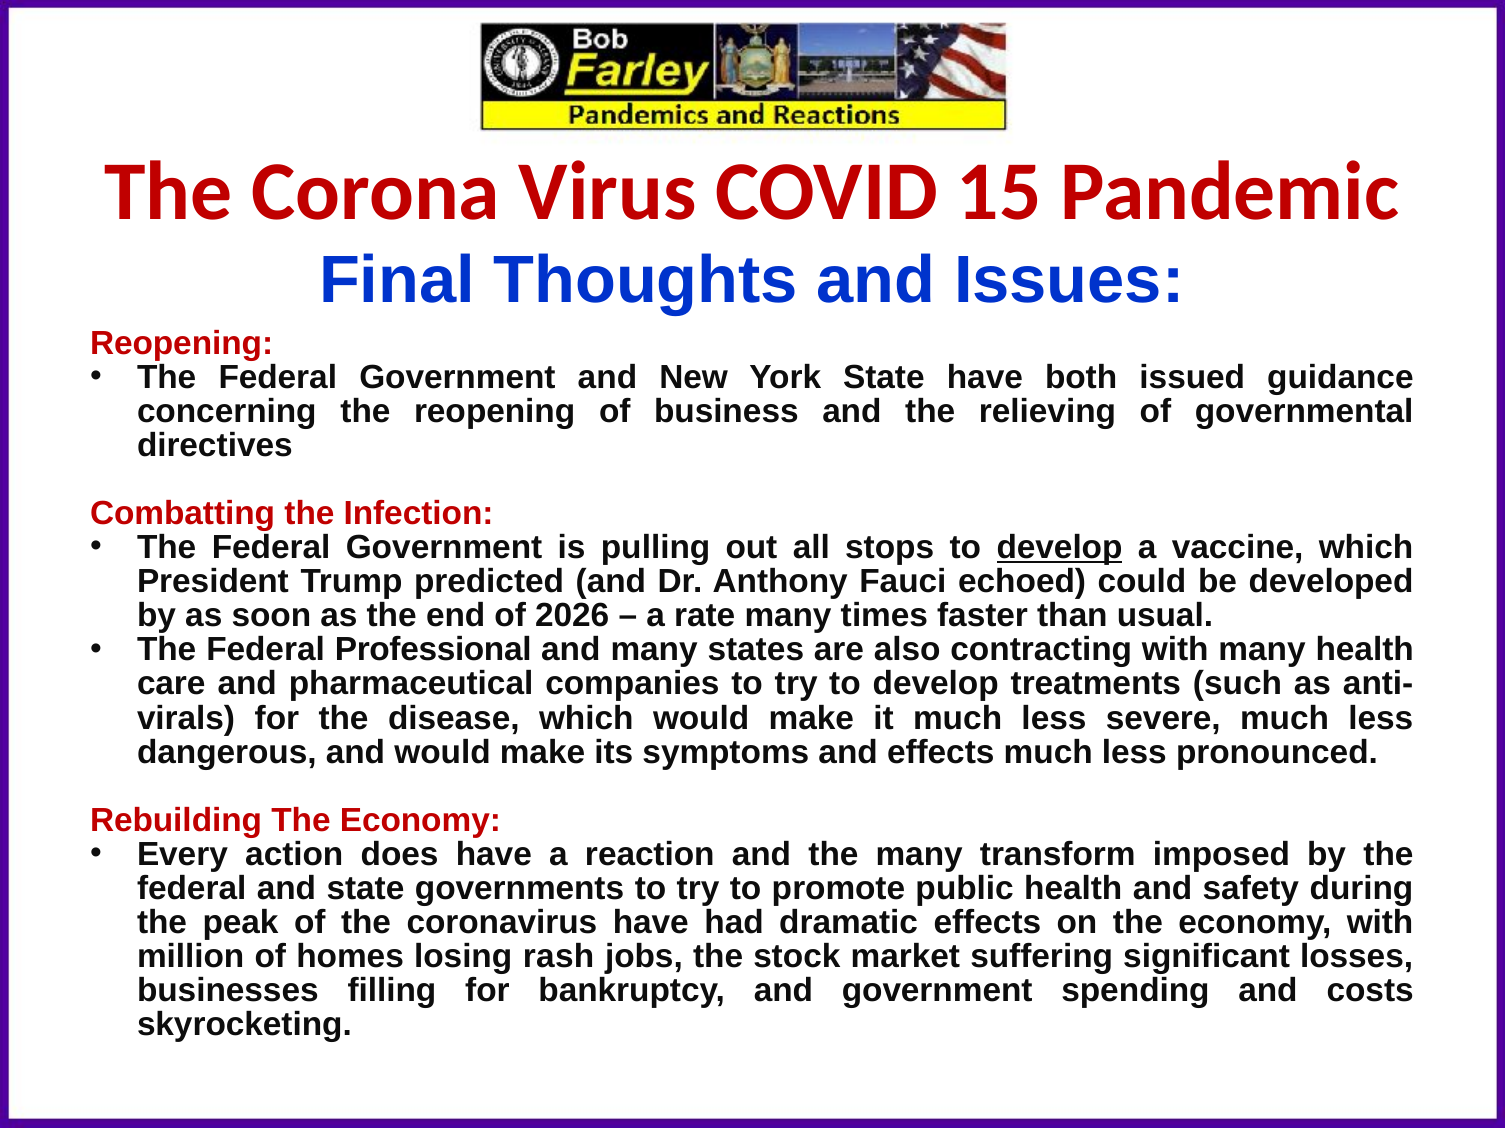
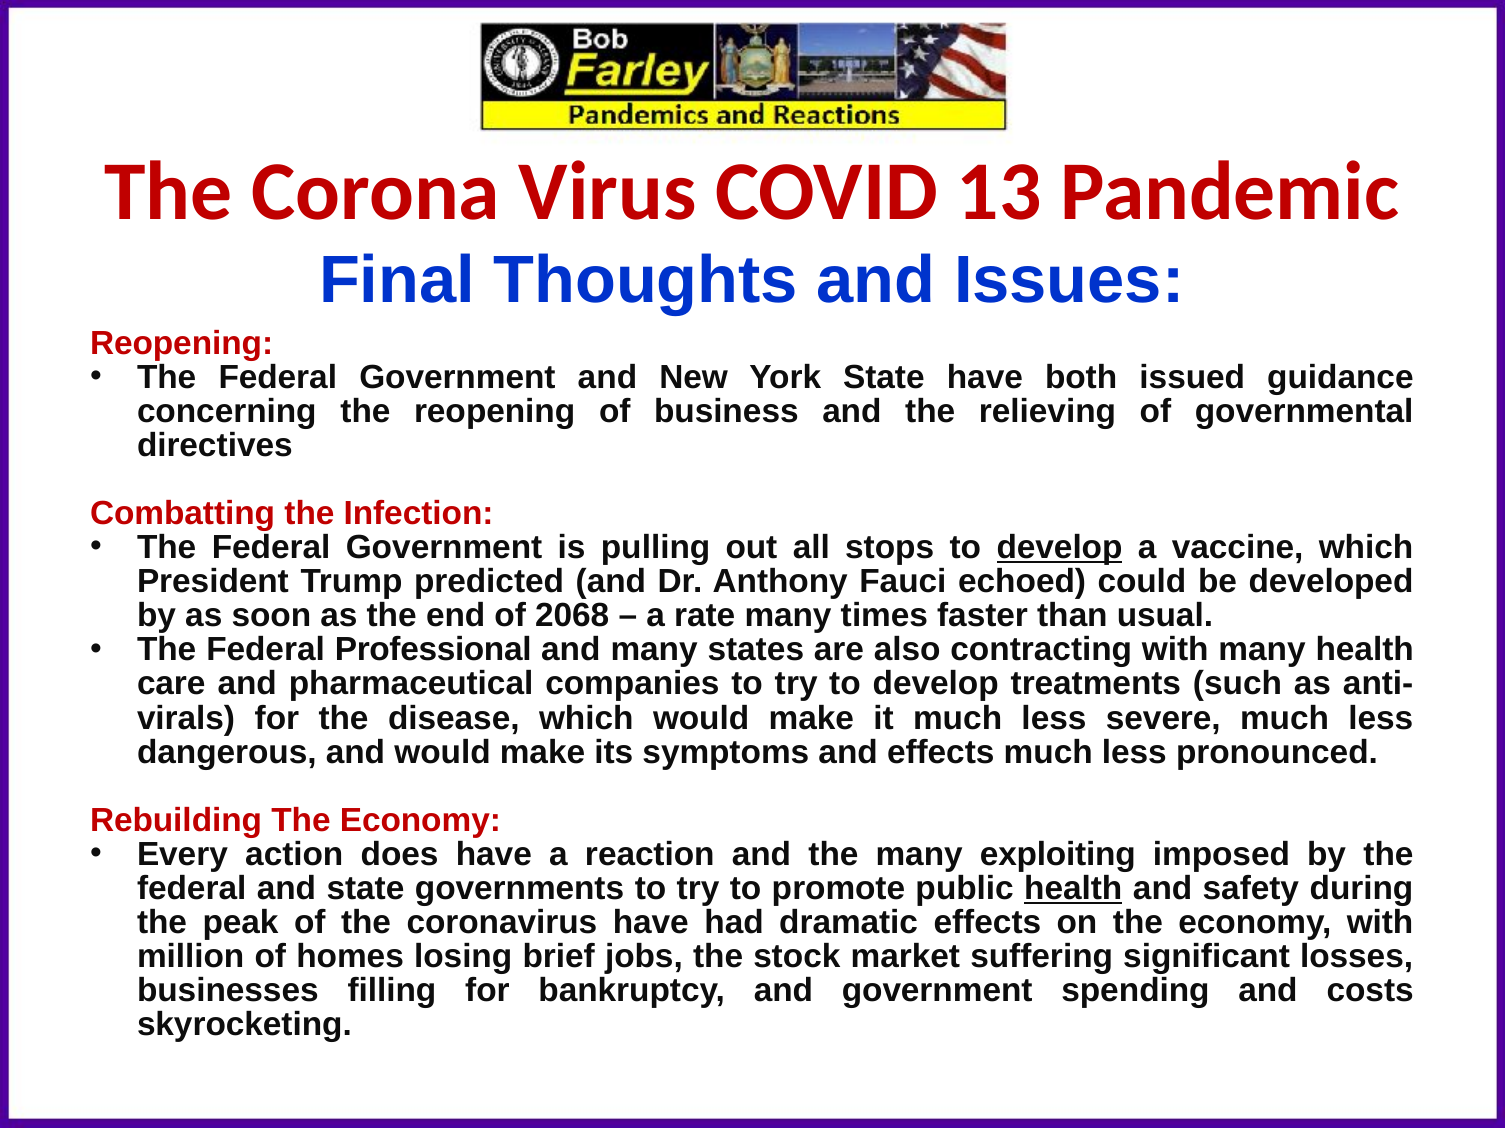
15: 15 -> 13 (999, 192)
2026: 2026 -> 2068 (572, 616)
transform: transform -> exploiting (1058, 855)
health underline: none -> present (1073, 889)
rash: rash -> brief (559, 957)
